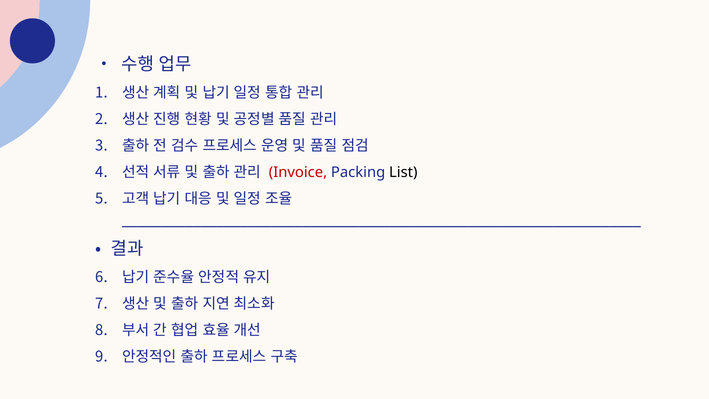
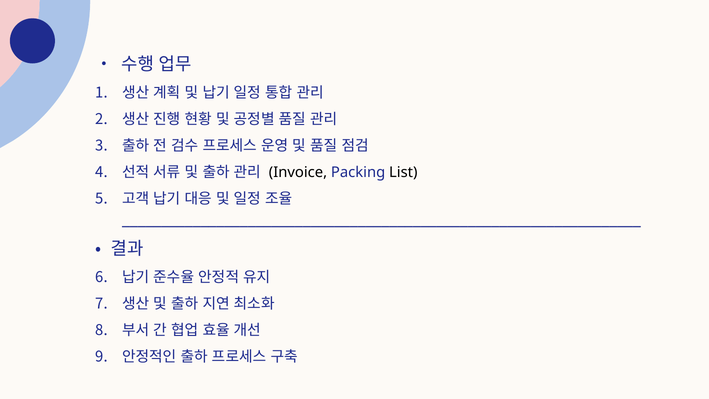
Invoice colour: red -> black (298, 172)
